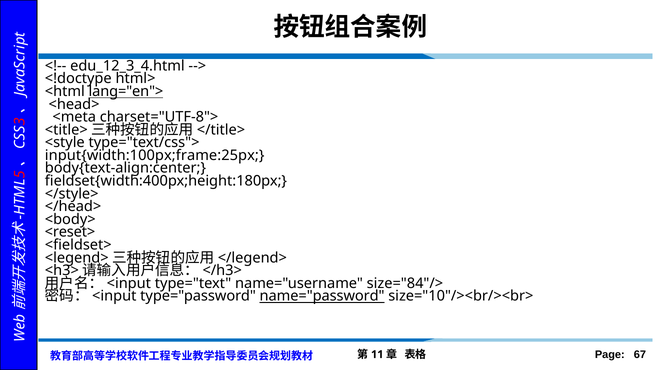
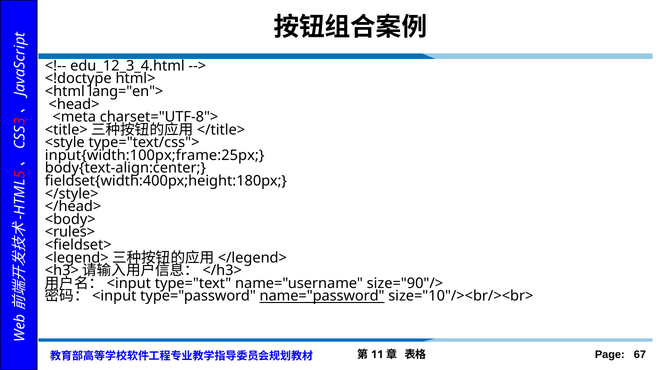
lang="en"> underline: present -> none (126, 91)
<reset>: <reset> -> <rules> (70, 232)
size="84"/>: size="84"/> -> size="90"/> (405, 283)
